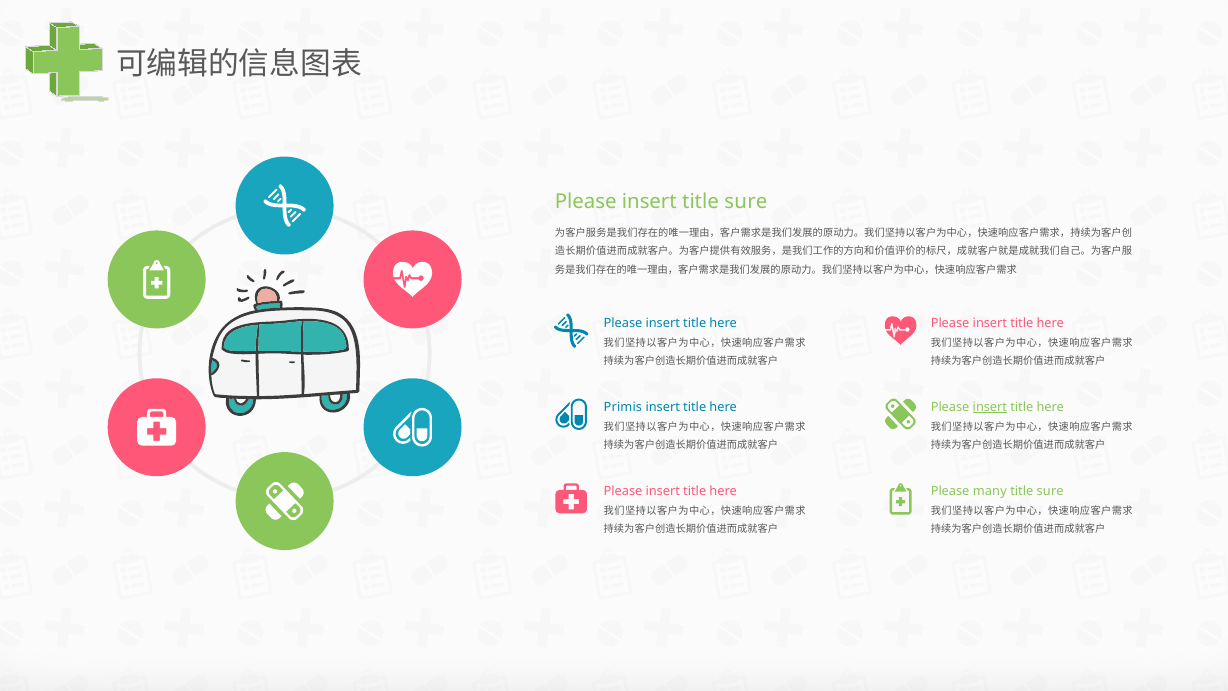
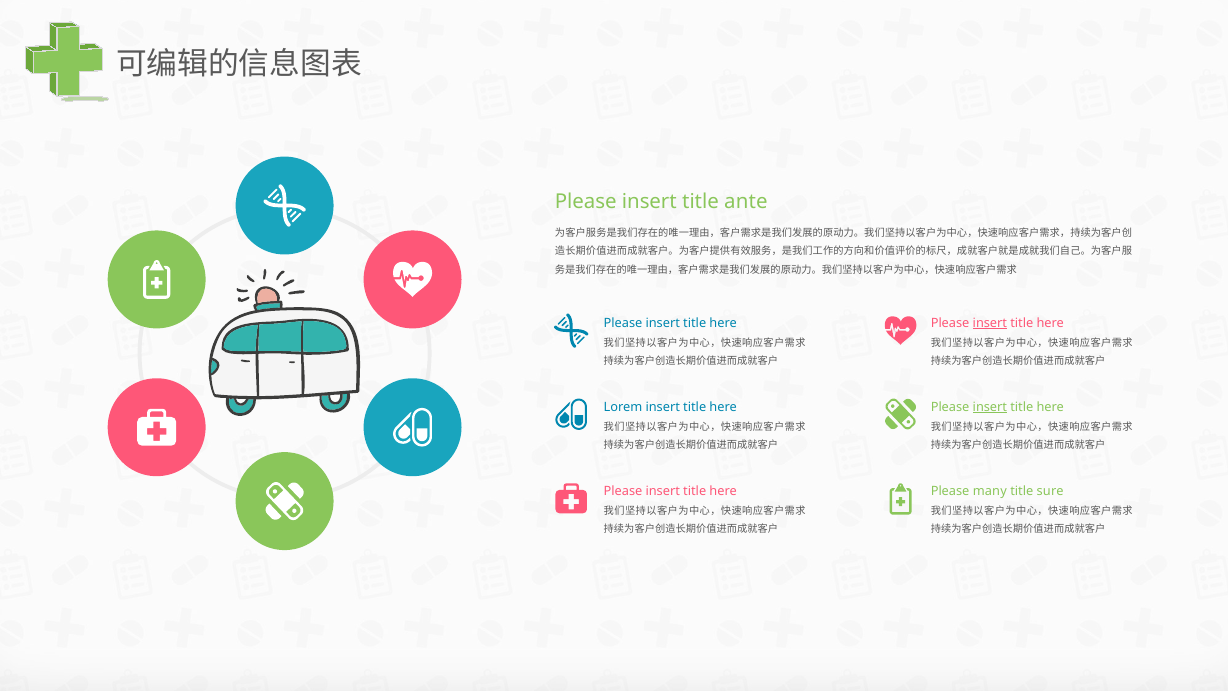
insert title sure: sure -> ante (746, 202)
insert underline: none -> present (990, 323)
Primis: Primis -> Lorem (623, 407)
